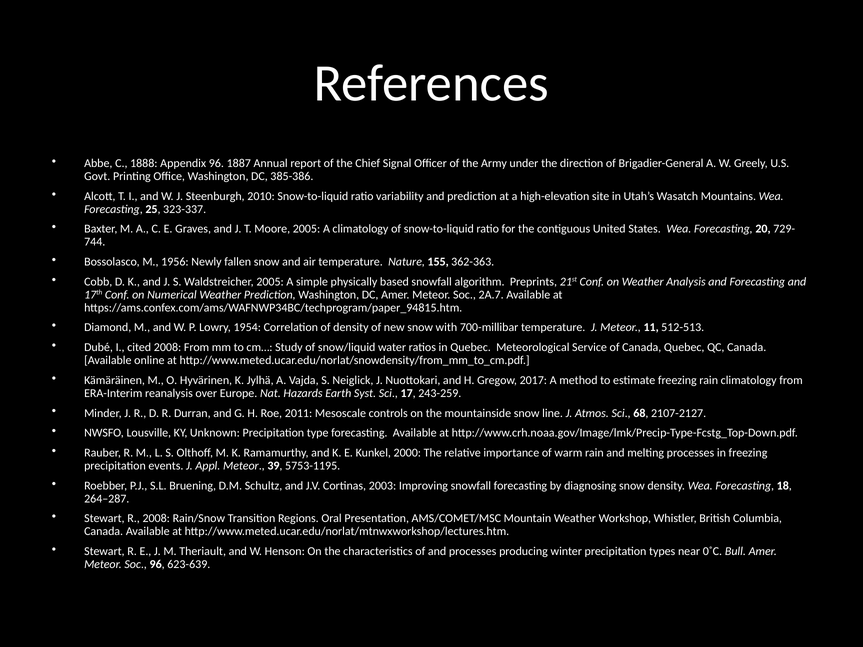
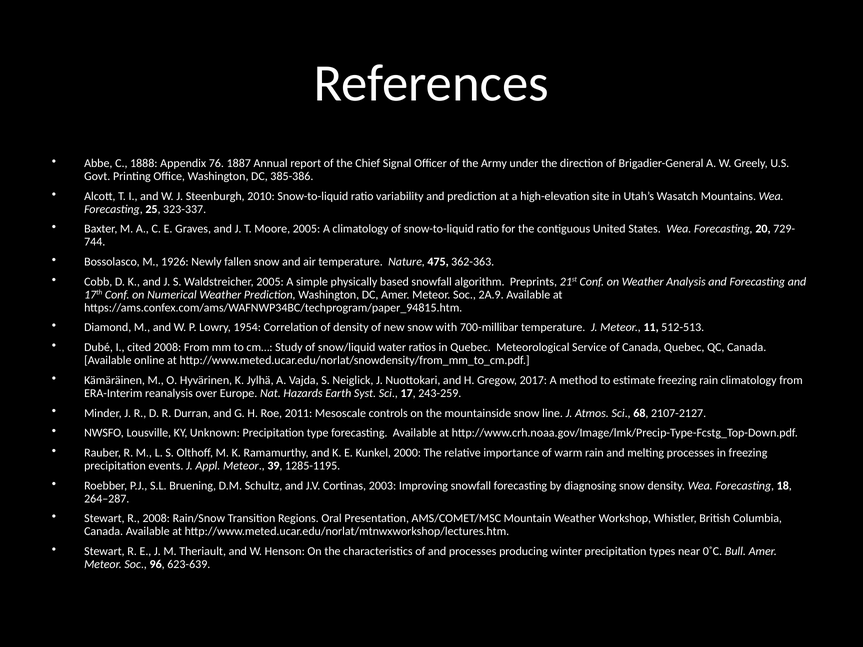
Appendix 96: 96 -> 76 (216, 163)
1956: 1956 -> 1926 (175, 262)
155: 155 -> 475 (438, 262)
2A.7: 2A.7 -> 2A.9 (491, 295)
5753-1195: 5753-1195 -> 1285-1195 (313, 466)
